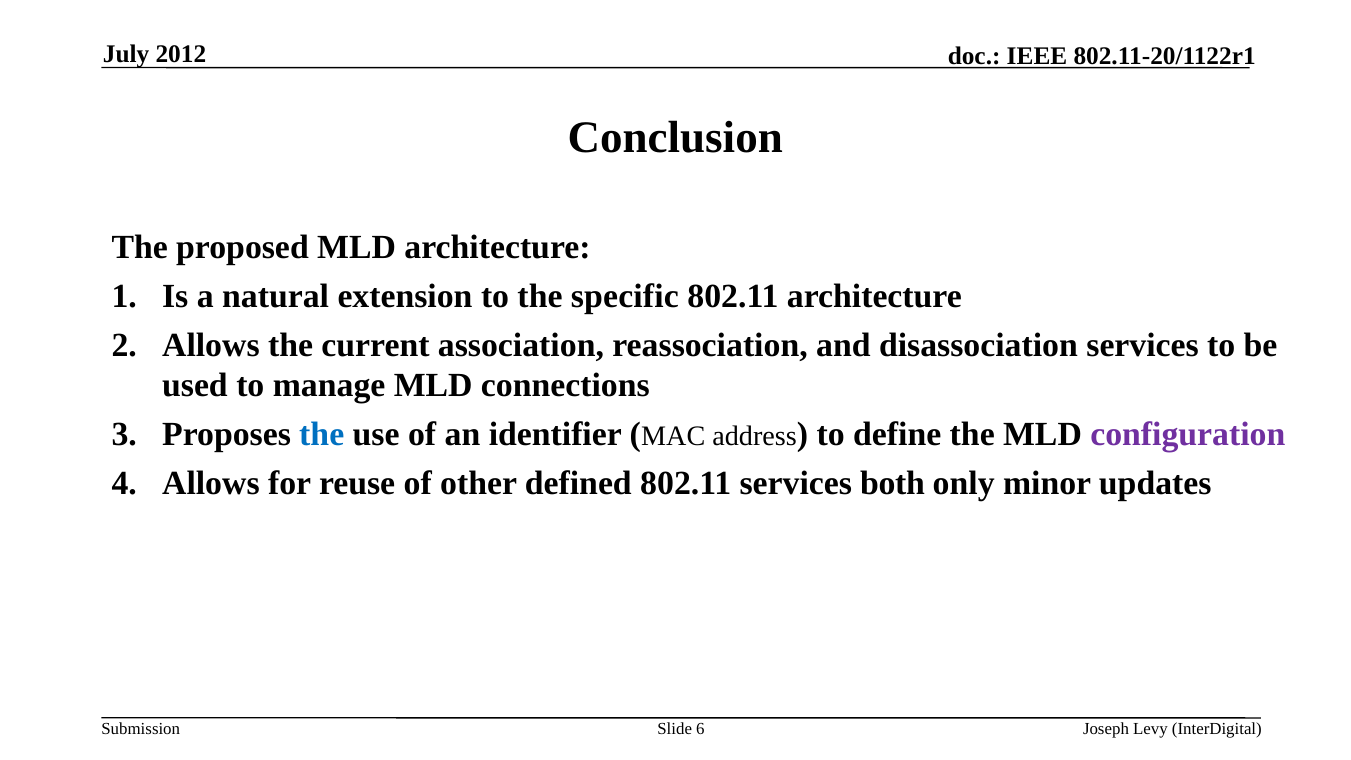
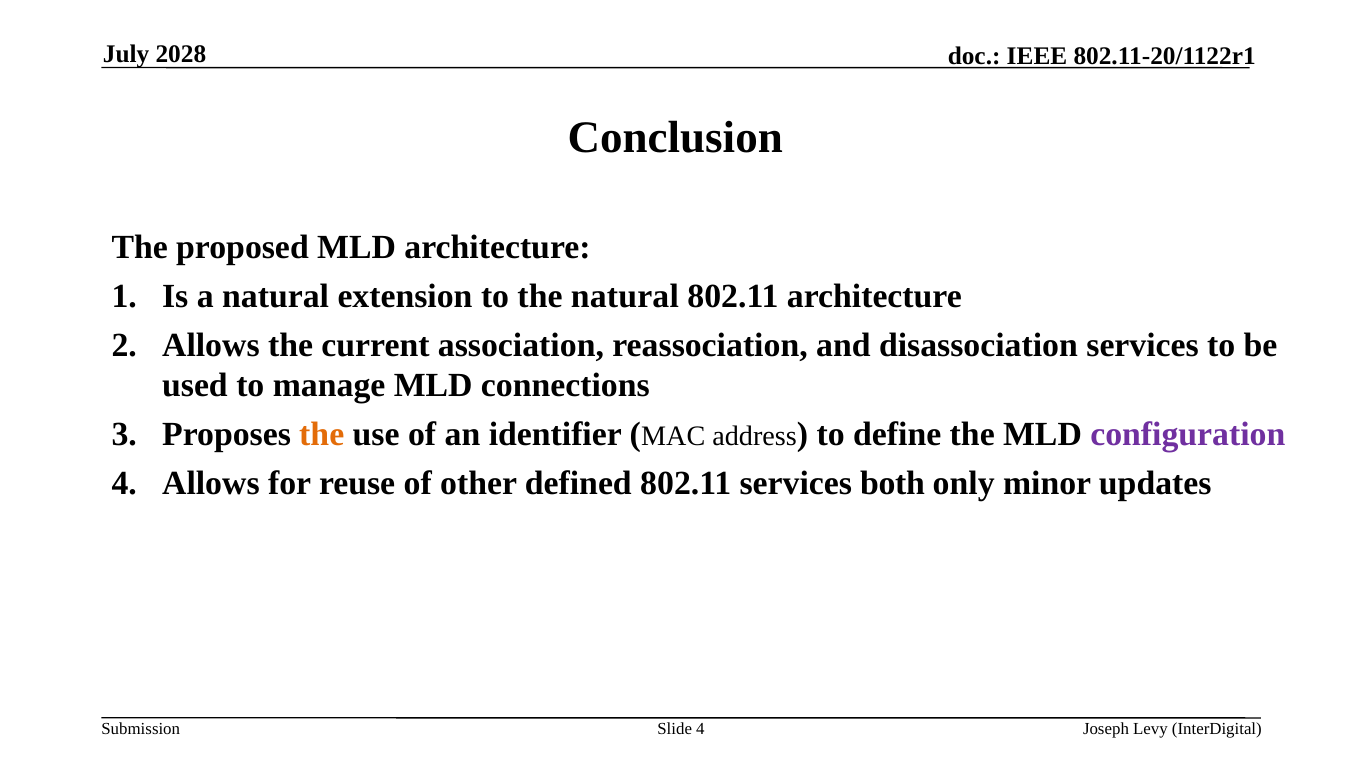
2012: 2012 -> 2028 (181, 54)
the specific: specific -> natural (625, 296)
the colour: blue -> orange (322, 435)
Slide 6: 6 -> 4 (700, 729)
